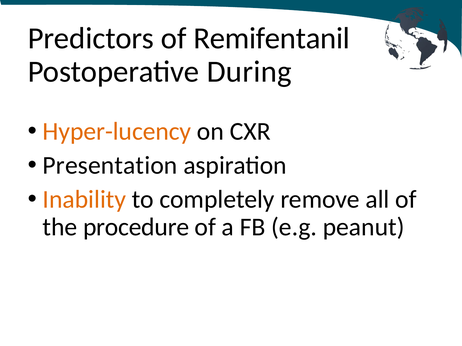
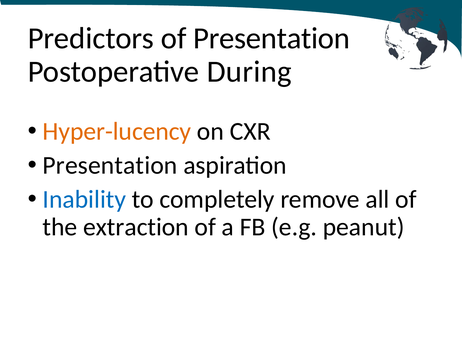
of Remifentanil: Remifentanil -> Presentation (272, 39)
Inability colour: orange -> blue (84, 200)
procedure: procedure -> extraction (136, 227)
